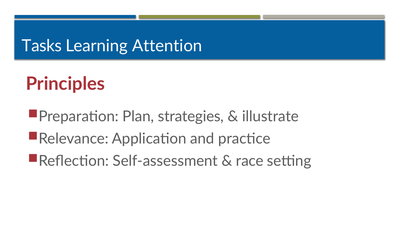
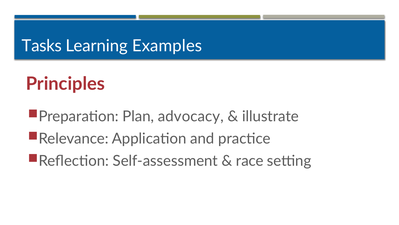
Attention: Attention -> Examples (167, 46)
strategies: strategies -> advocacy (191, 116)
